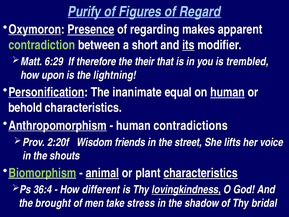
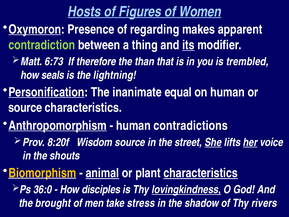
Purify: Purify -> Hosts (84, 12)
Regard: Regard -> Women (200, 12)
Presence underline: present -> none (91, 30)
short: short -> thing (145, 45)
6:29: 6:29 -> 6:73 (54, 62)
their: their -> than (145, 62)
upon: upon -> seals (53, 75)
human underline: present -> none (228, 92)
behold: behold -> source (25, 108)
2:20f: 2:20f -> 8:20f (58, 142)
Wisdom friends: friends -> source (130, 142)
She underline: none -> present (213, 142)
her underline: none -> present (250, 142)
Biomorphism colour: light green -> yellow (42, 173)
36:4: 36:4 -> 36:0 (43, 189)
different: different -> disciples (101, 189)
bridal: bridal -> rivers (264, 203)
